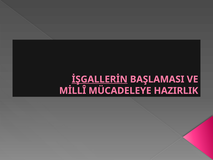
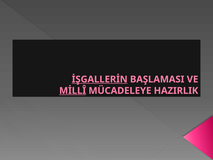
MİLLÎ underline: none -> present (73, 91)
